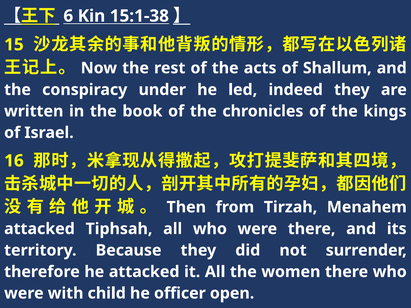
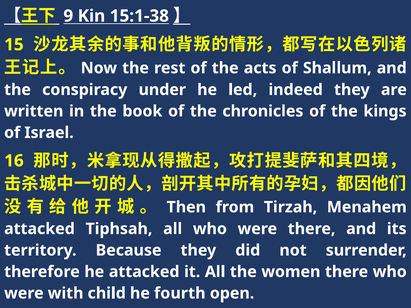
6: 6 -> 9 (68, 16)
officer: officer -> fourth (180, 293)
